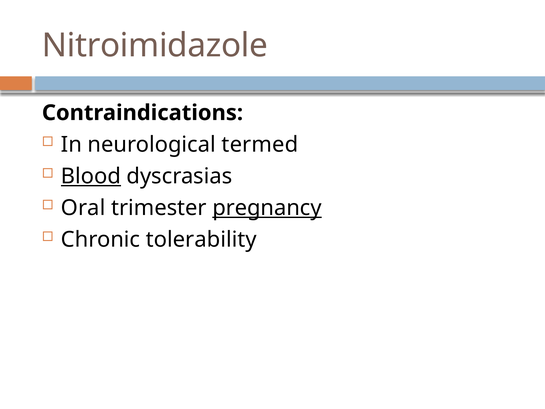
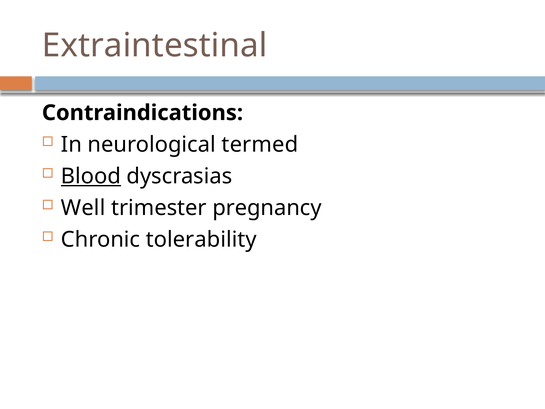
Nitroimidazole: Nitroimidazole -> Extraintestinal (155, 45)
Oral: Oral -> Well (83, 208)
pregnancy underline: present -> none (267, 208)
